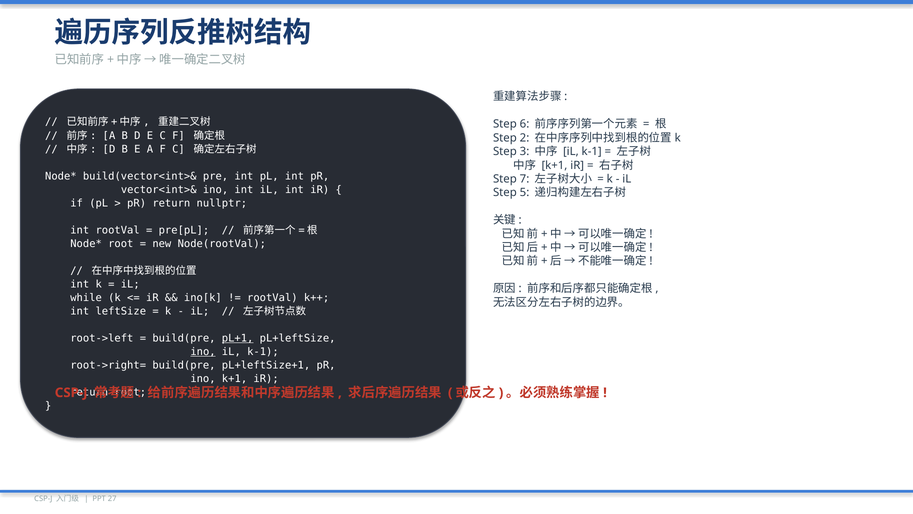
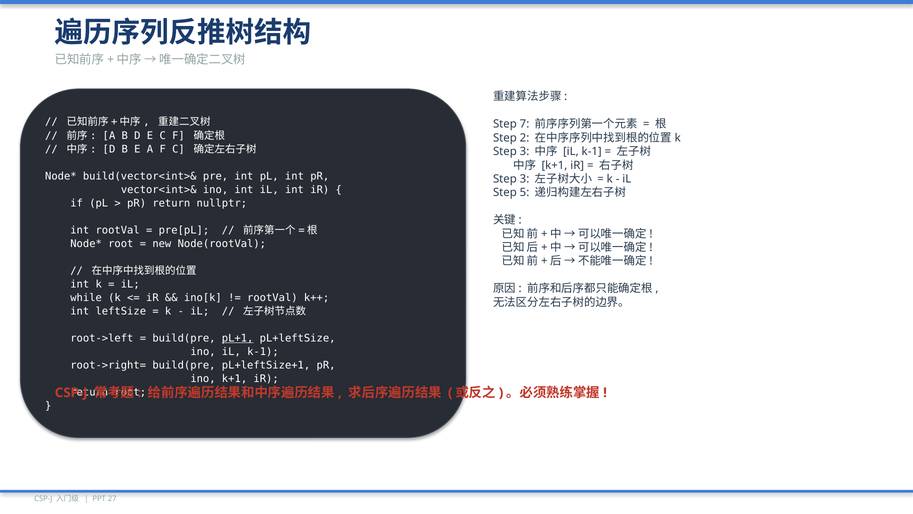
6: 6 -> 7 (525, 124)
7: 7 -> 3 (525, 179)
ino underline: present -> none (203, 352)
